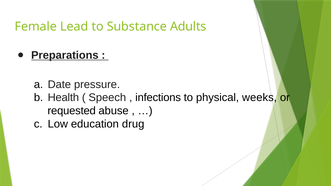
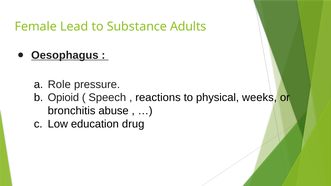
Preparations: Preparations -> Oesophagus (65, 55)
Date: Date -> Role (59, 84)
Health: Health -> Opioid (63, 98)
infections: infections -> reactions (158, 98)
requested: requested -> bronchitis (72, 111)
